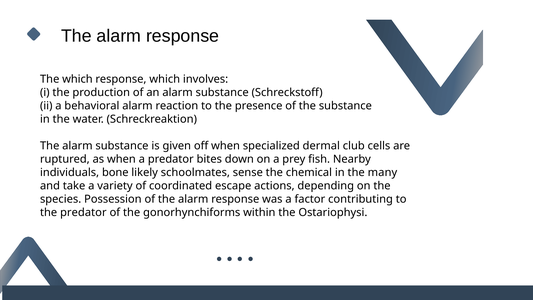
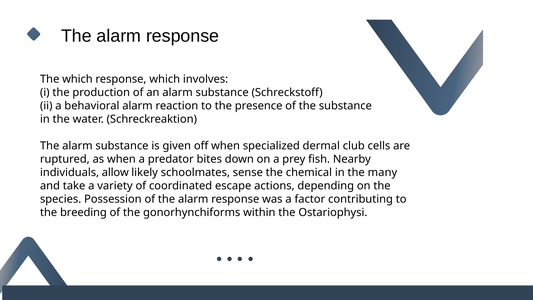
bone: bone -> allow (115, 172)
the predator: predator -> breeding (83, 212)
